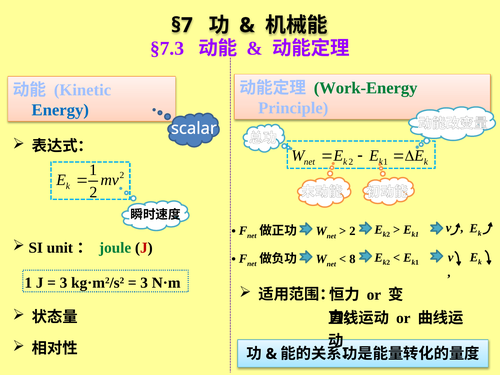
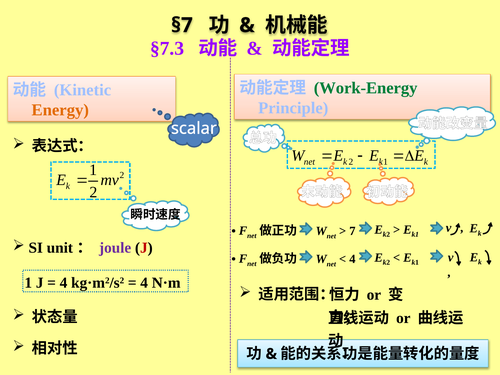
Energy colour: blue -> orange (60, 110)
2: 2 -> 7 (352, 231)
joule colour: green -> purple (115, 248)
8: 8 -> 4 (352, 259)
3: 3 -> 4 (64, 283)
3: 3 -> 4 (144, 283)
